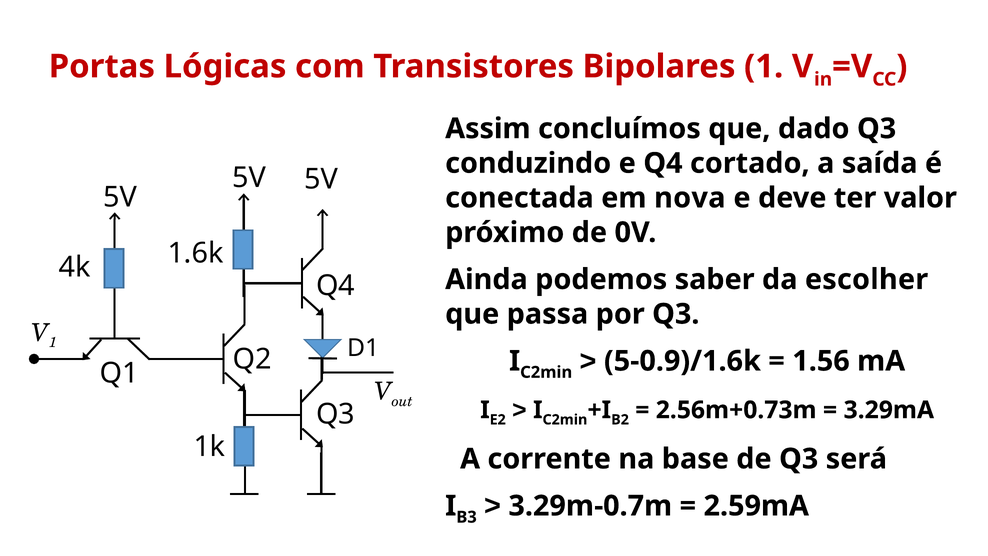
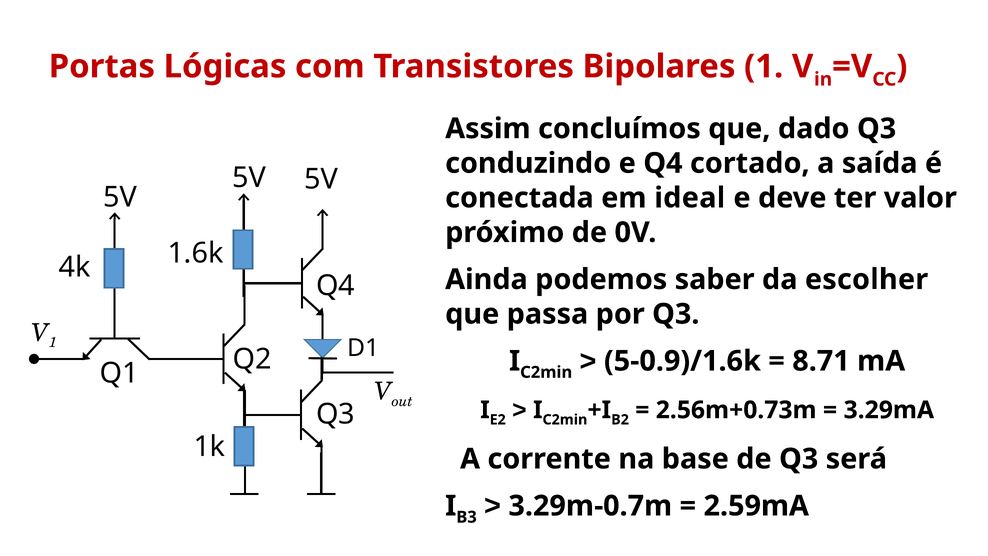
nova: nova -> ideal (690, 198)
1.56: 1.56 -> 8.71 (821, 361)
